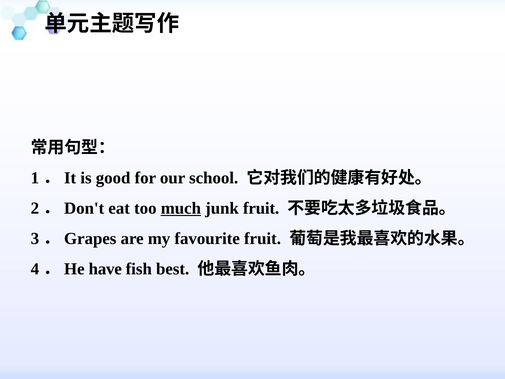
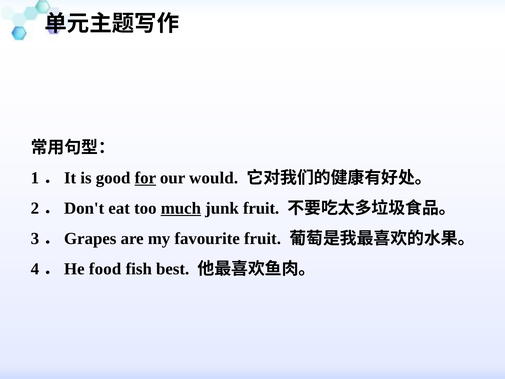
for underline: none -> present (145, 178)
school: school -> would (214, 178)
have: have -> food (105, 269)
